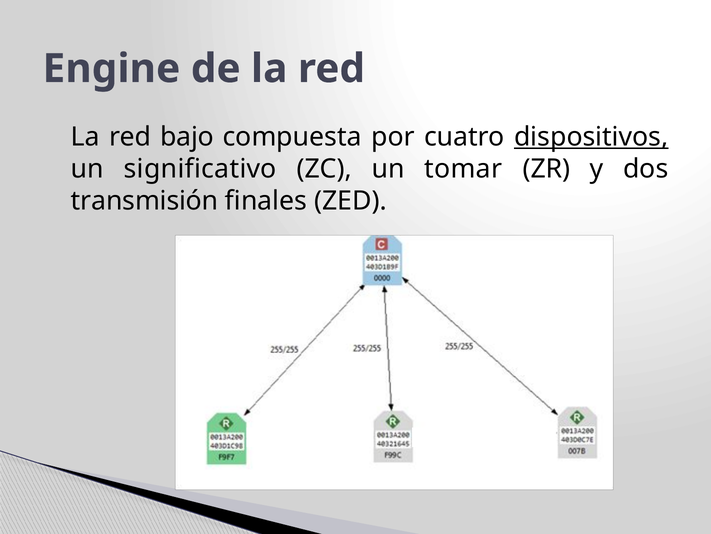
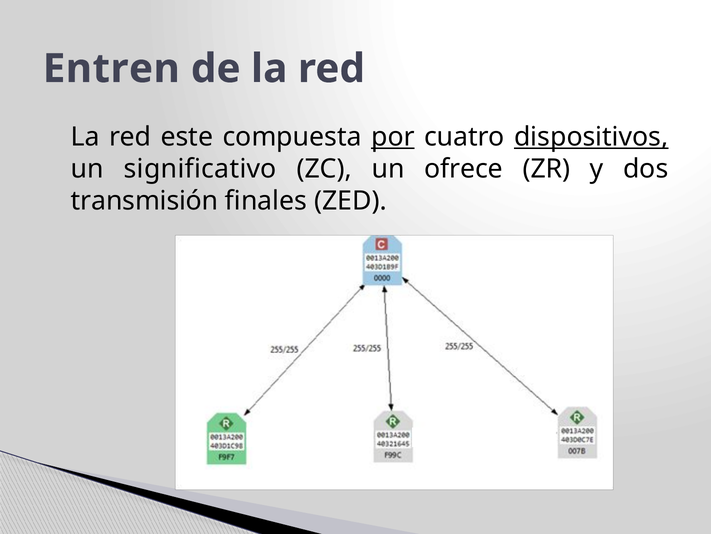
Engine: Engine -> Entren (111, 69)
bajo: bajo -> este (187, 137)
por underline: none -> present (393, 137)
tomar: tomar -> ofrece (464, 169)
